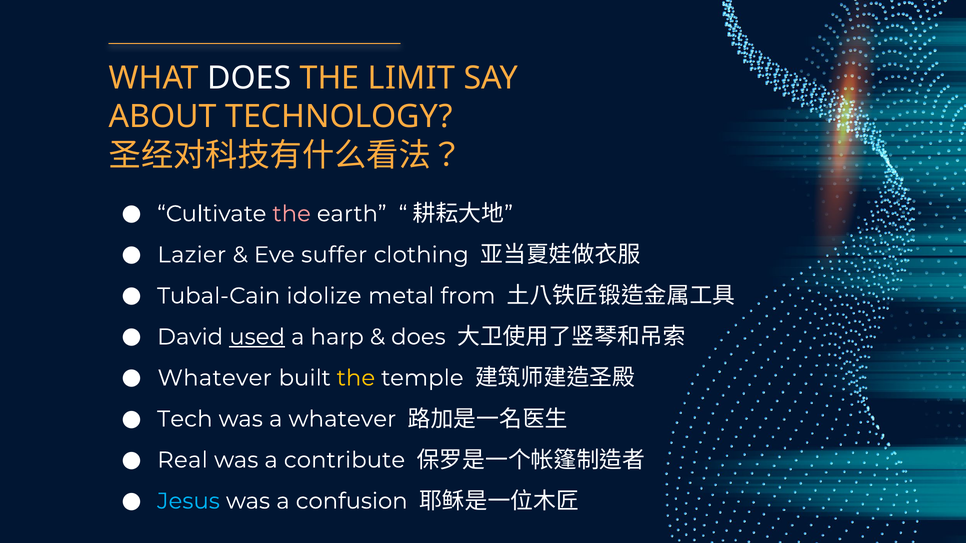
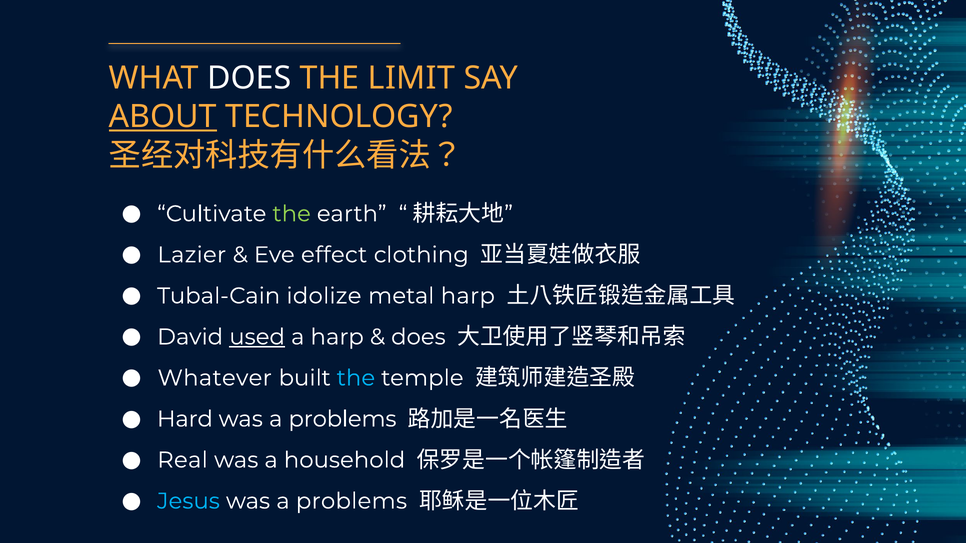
ABOUT underline: none -> present (163, 117)
the colour: pink -> light green (292, 214)
suffer: suffer -> effect (334, 255)
metal from: from -> harp (468, 296)
the colour: yellow -> light blue (356, 378)
Tech: Tech -> Hard (185, 419)
whatever: whatever -> problems (342, 419)
contribute: contribute -> household (344, 460)
confusion: confusion -> problems (351, 501)
